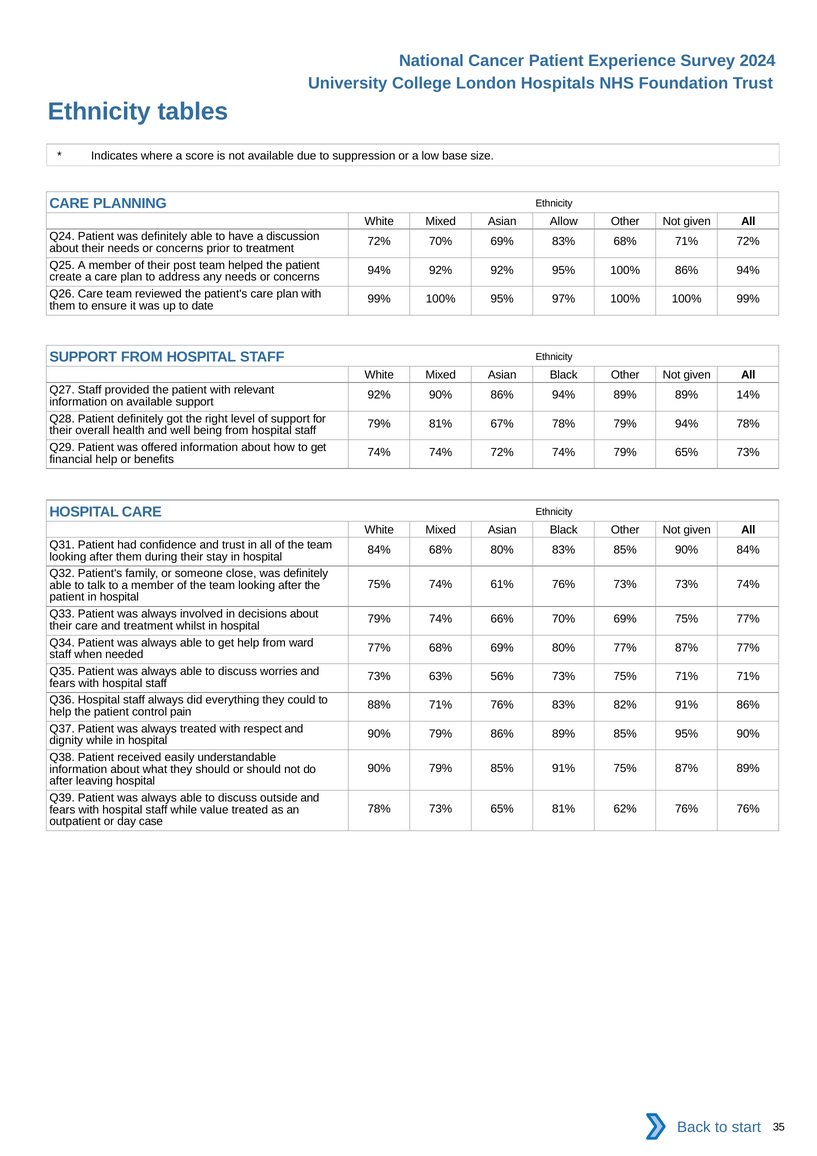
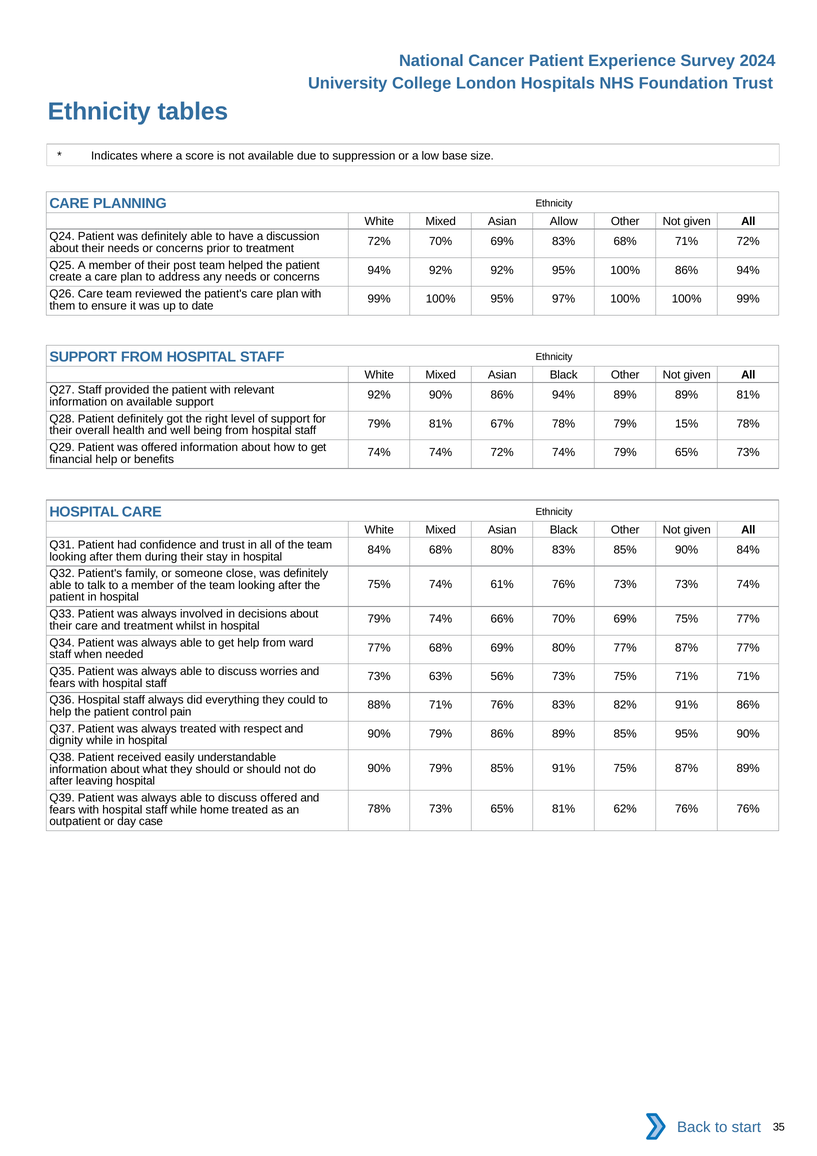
89% 14%: 14% -> 81% (748, 395)
79% 94%: 94% -> 15% (687, 424)
discuss outside: outside -> offered (279, 798)
value: value -> home (214, 810)
